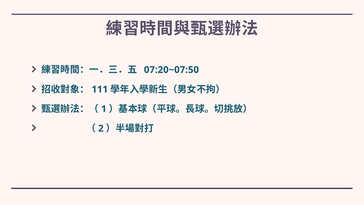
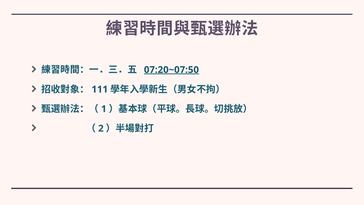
07:20~07:50 underline: none -> present (171, 70)
